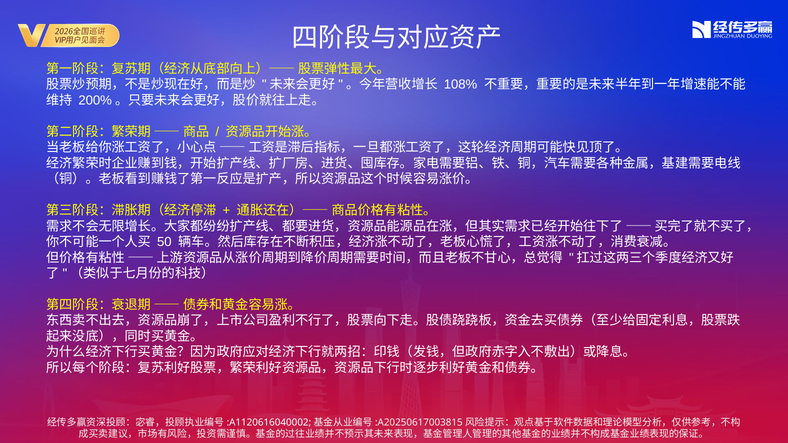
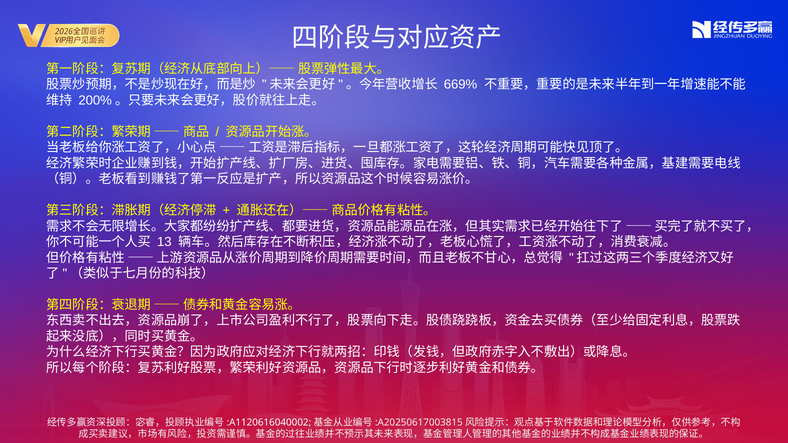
108%: 108% -> 669% (460, 85)
50: 50 -> 13 (164, 242)
